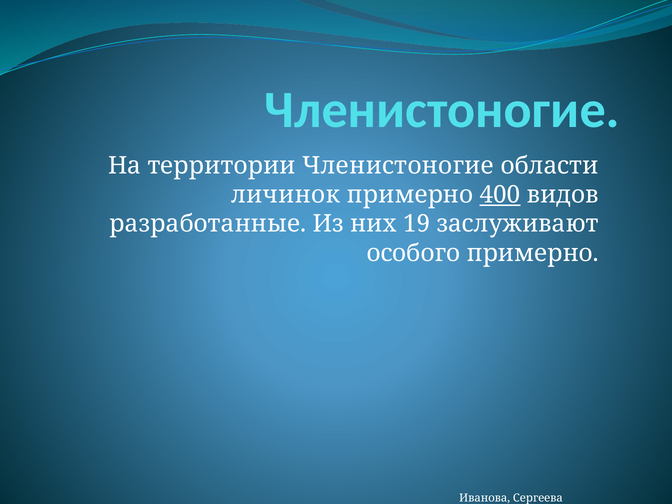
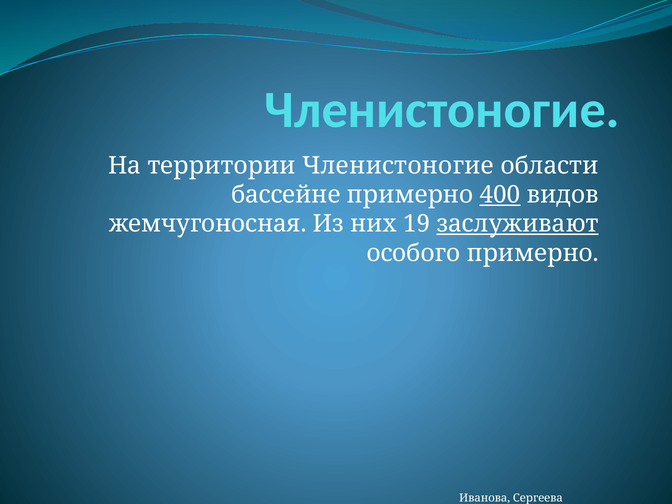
личинок: личинок -> бассейне (286, 195)
разработанные: разработанные -> жемчугоносная (208, 224)
заслуживают underline: none -> present (518, 224)
